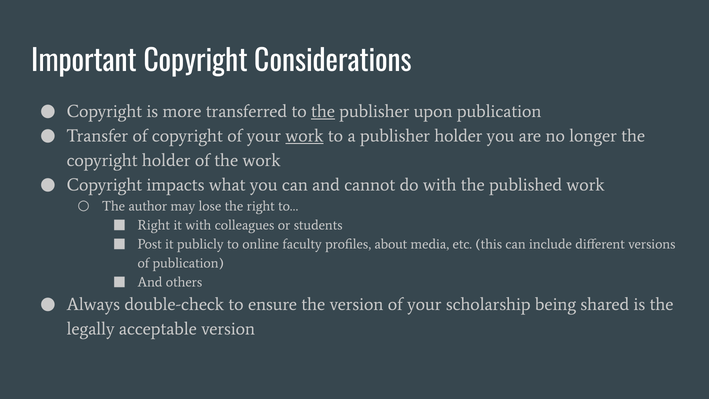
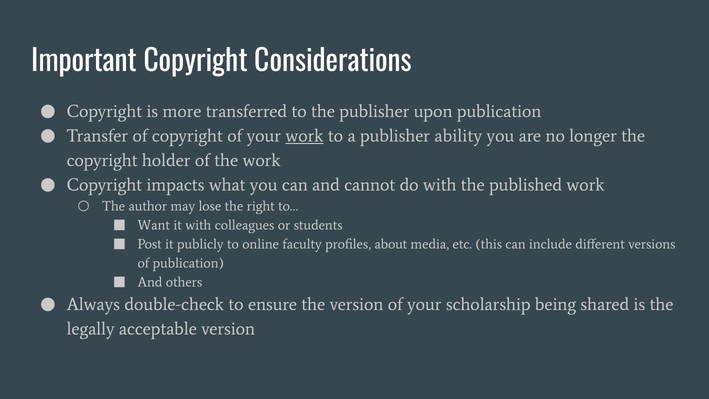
the underline: present -> none (323, 111)
publisher holder: holder -> ability (458, 136)
Right: Right -> Want (154, 225)
